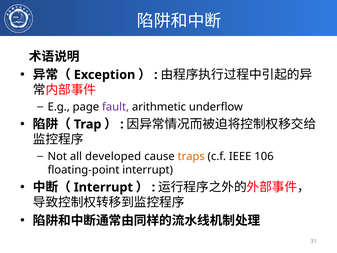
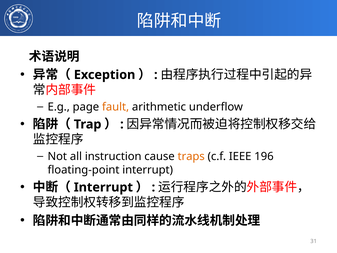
fault colour: purple -> orange (116, 107)
developed: developed -> instruction (113, 156)
106: 106 -> 196 (264, 156)
